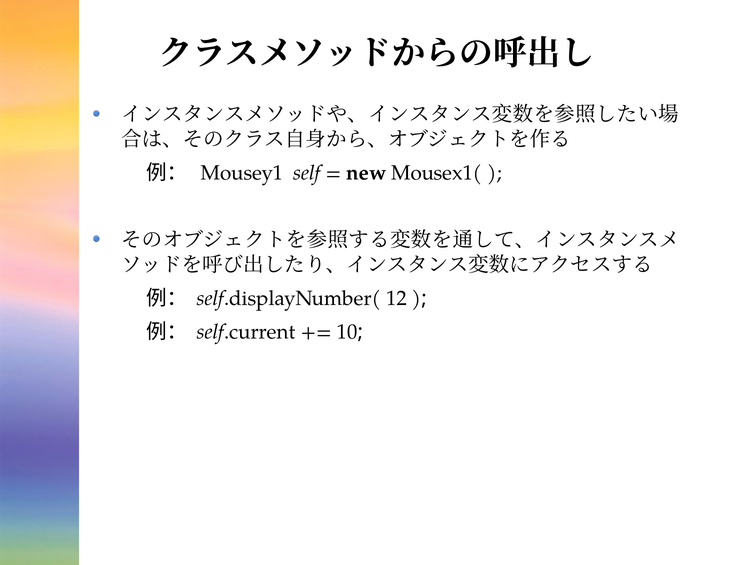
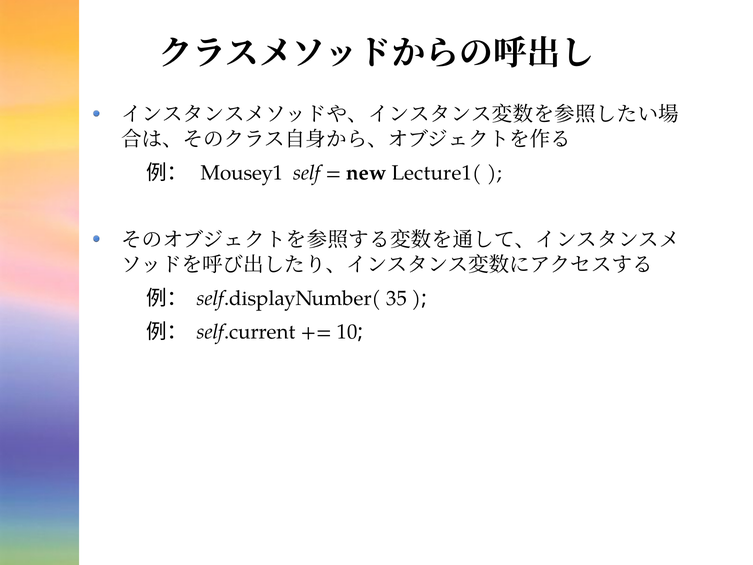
Mousex1(: Mousex1( -> Lecture1( (437, 173)
12: 12 -> 35 (397, 298)
